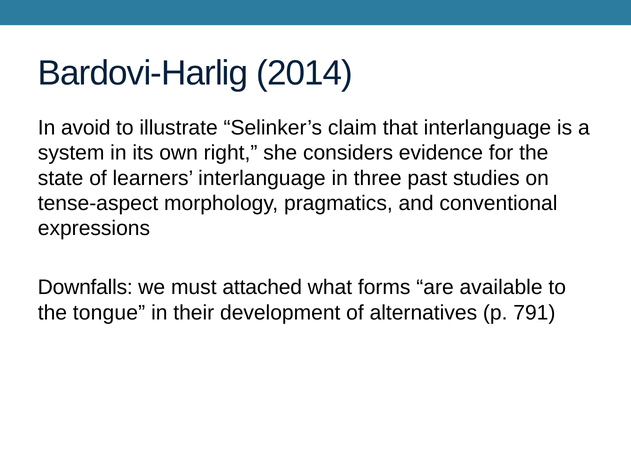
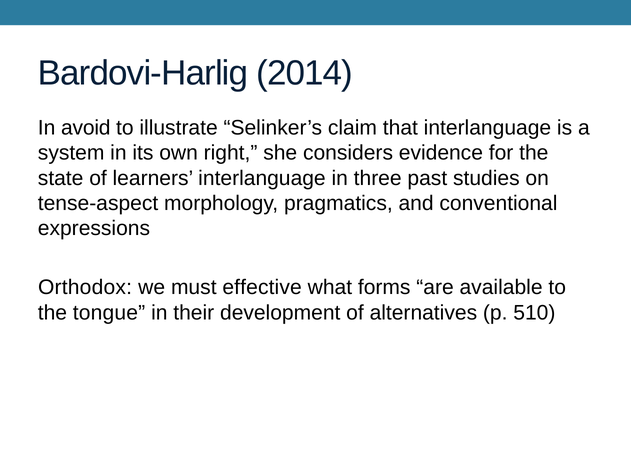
Downfalls: Downfalls -> Orthodox (85, 288)
attached: attached -> effective (262, 288)
791: 791 -> 510 (534, 313)
